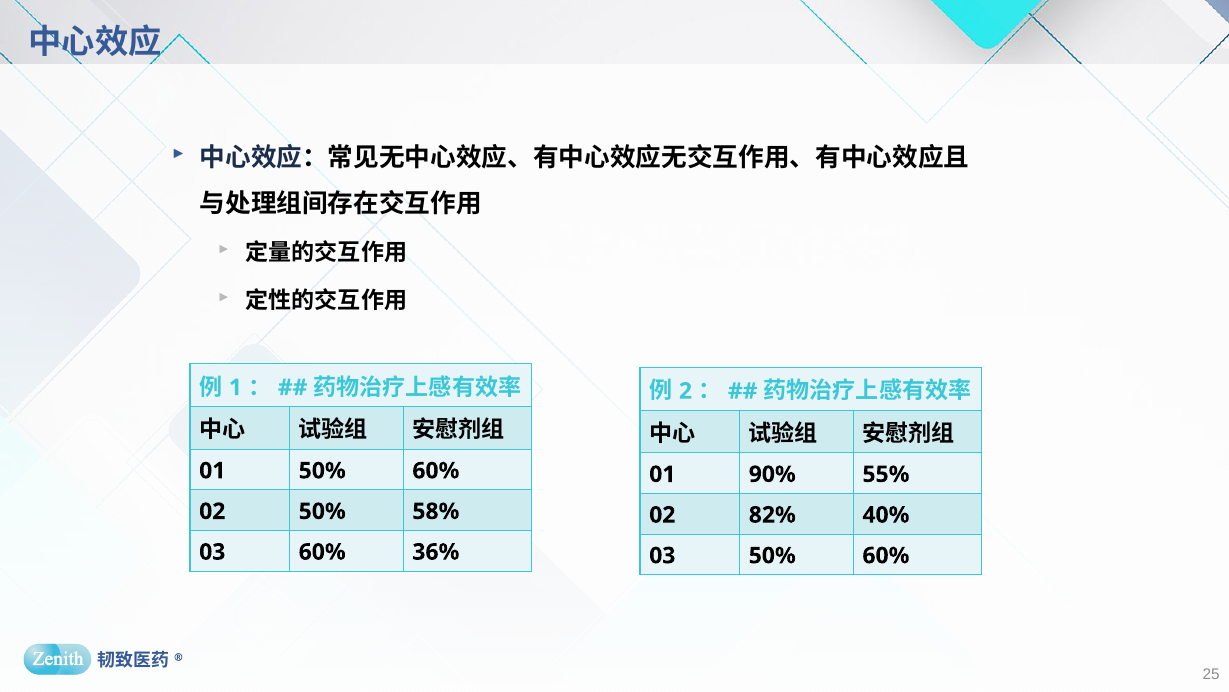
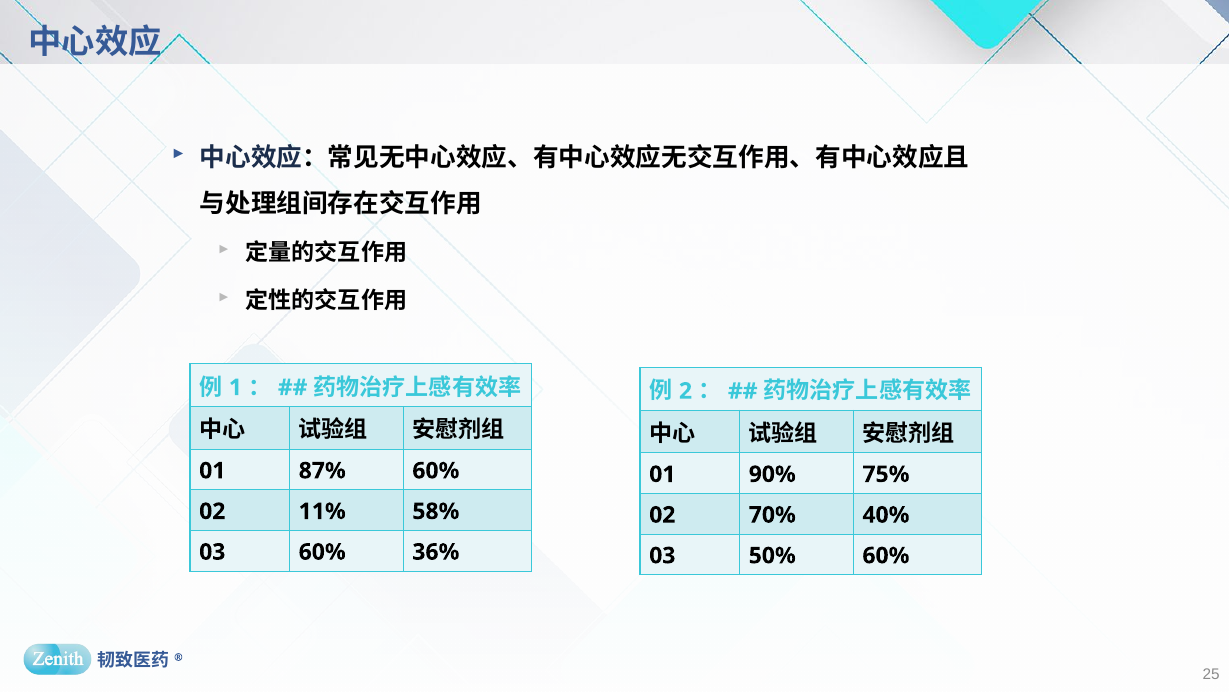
01 50%: 50% -> 87% (322, 470)
55%: 55% -> 75% (886, 474)
02 50%: 50% -> 11% (322, 511)
82%: 82% -> 70% (772, 515)
